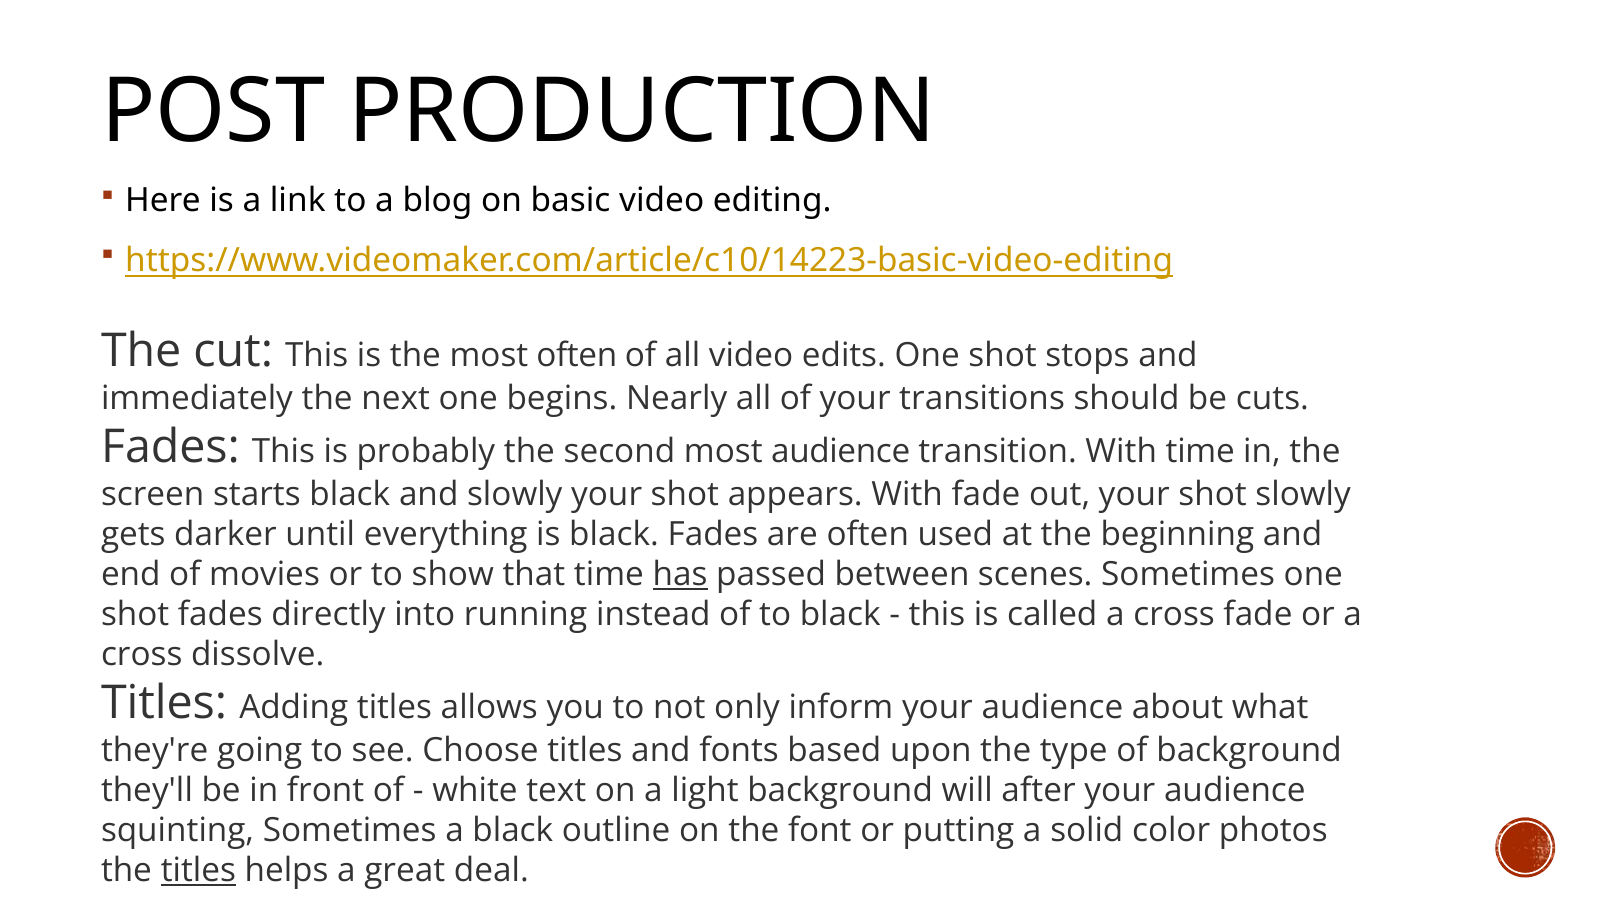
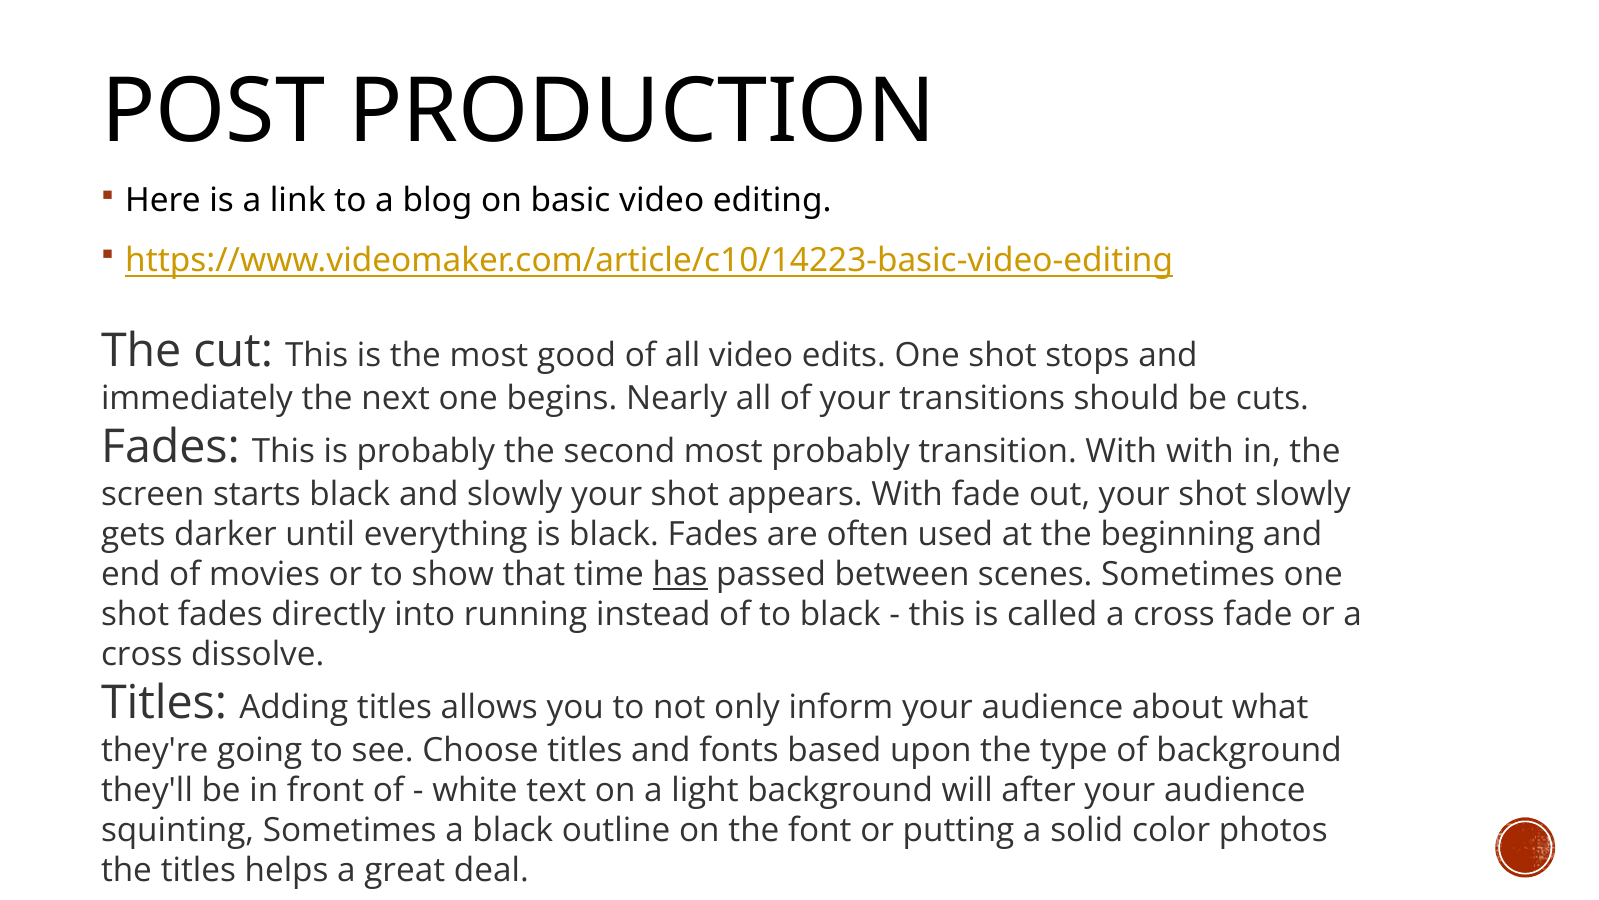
most often: often -> good (577, 355)
most audience: audience -> probably (841, 451)
With time: time -> with (1200, 451)
titles underline: present -> none (198, 870)
